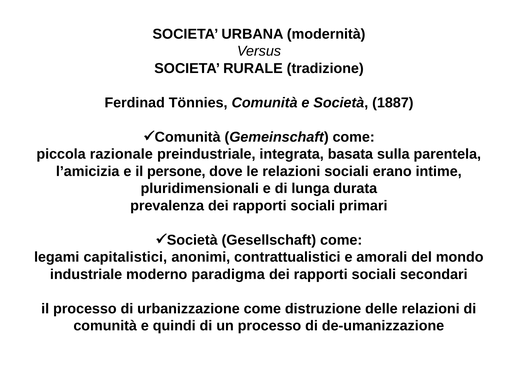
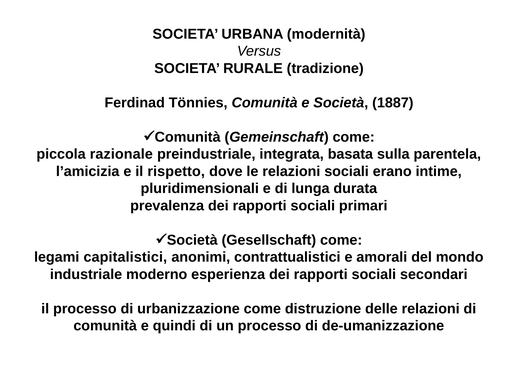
persone: persone -> rispetto (176, 171)
paradigma: paradigma -> esperienza (228, 274)
